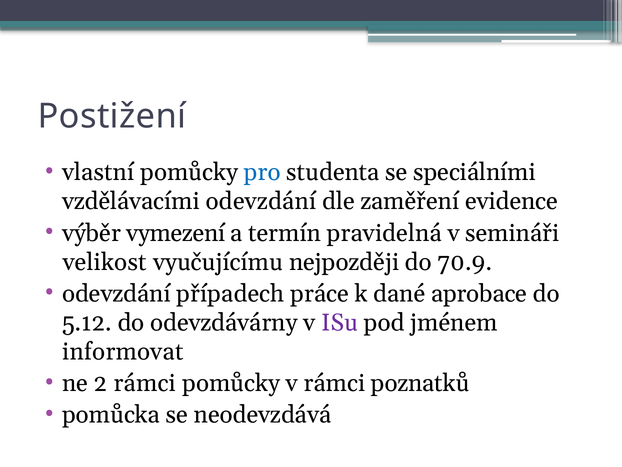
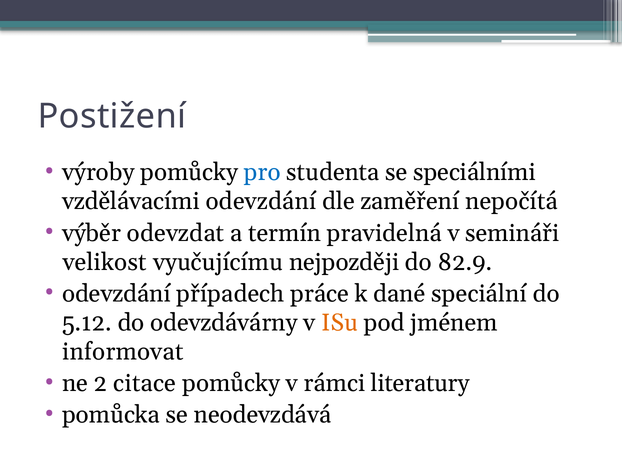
vlastní: vlastní -> výroby (98, 172)
evidence: evidence -> nepočítá (511, 201)
vymezení: vymezení -> odevzdat (176, 233)
70.9: 70.9 -> 82.9 (465, 262)
aprobace: aprobace -> speciální (479, 293)
ISu colour: purple -> orange (340, 322)
2 rámci: rámci -> citace (145, 383)
poznatků: poznatků -> literatury (420, 383)
